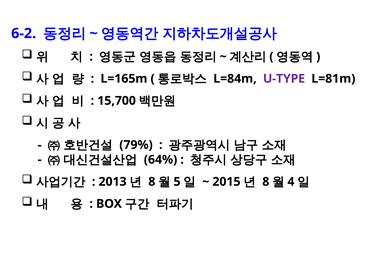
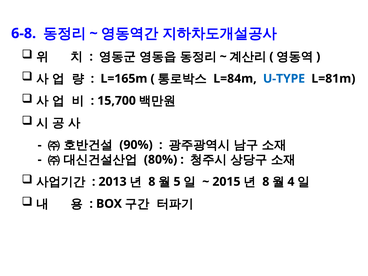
6-2: 6-2 -> 6-8 (24, 33)
U-TYPE colour: purple -> blue (284, 79)
79%: 79% -> 90% (136, 145)
64%: 64% -> 80% (161, 160)
